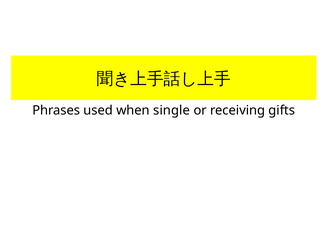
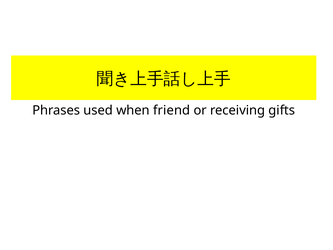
single: single -> friend (172, 110)
